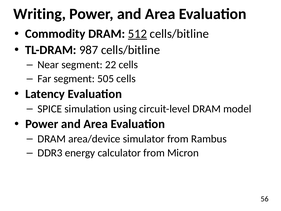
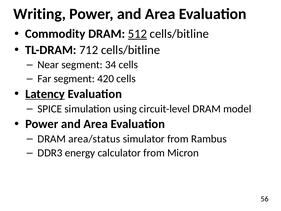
987: 987 -> 712 (89, 50)
22: 22 -> 34 (111, 65)
505: 505 -> 420 (106, 79)
Latency underline: none -> present (45, 94)
area/device: area/device -> area/status (94, 139)
